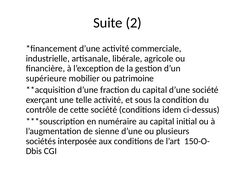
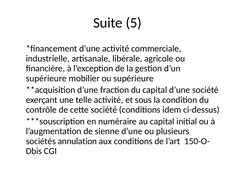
2: 2 -> 5 (134, 23)
ou patrimoine: patrimoine -> supérieure (134, 78)
interposée: interposée -> annulation (77, 141)
